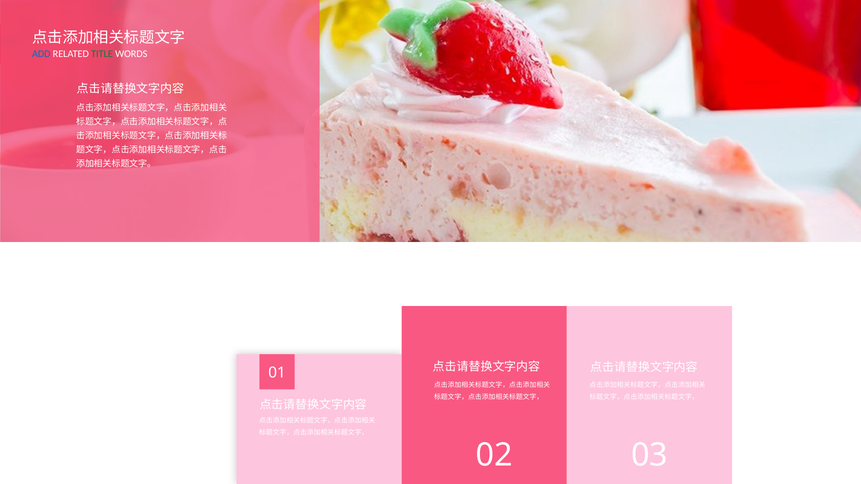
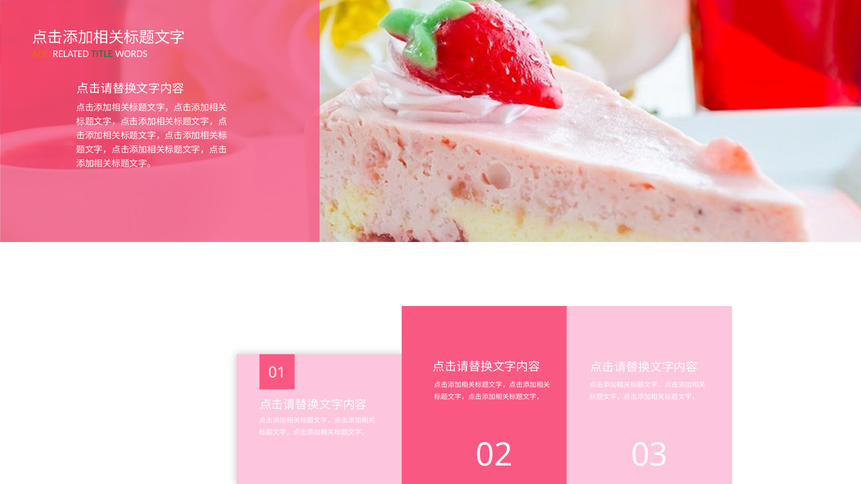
ADD colour: blue -> orange (41, 54)
